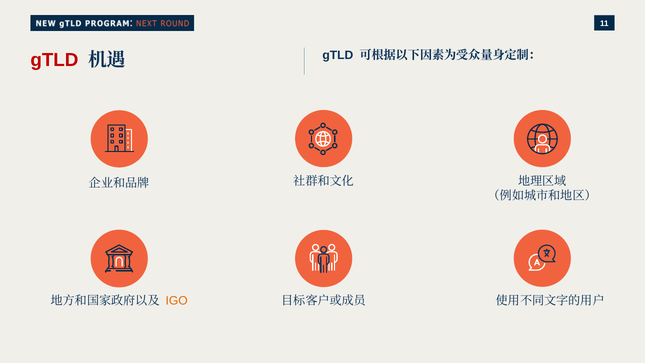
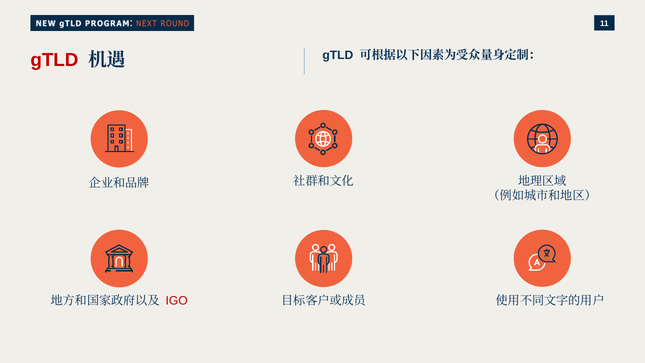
IGO colour: orange -> red (177, 301)
